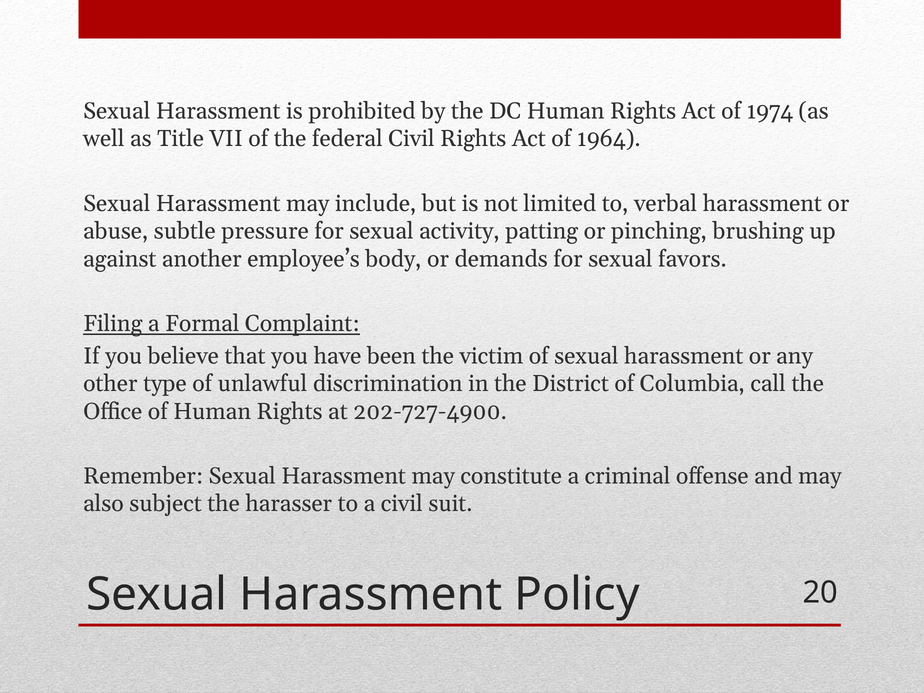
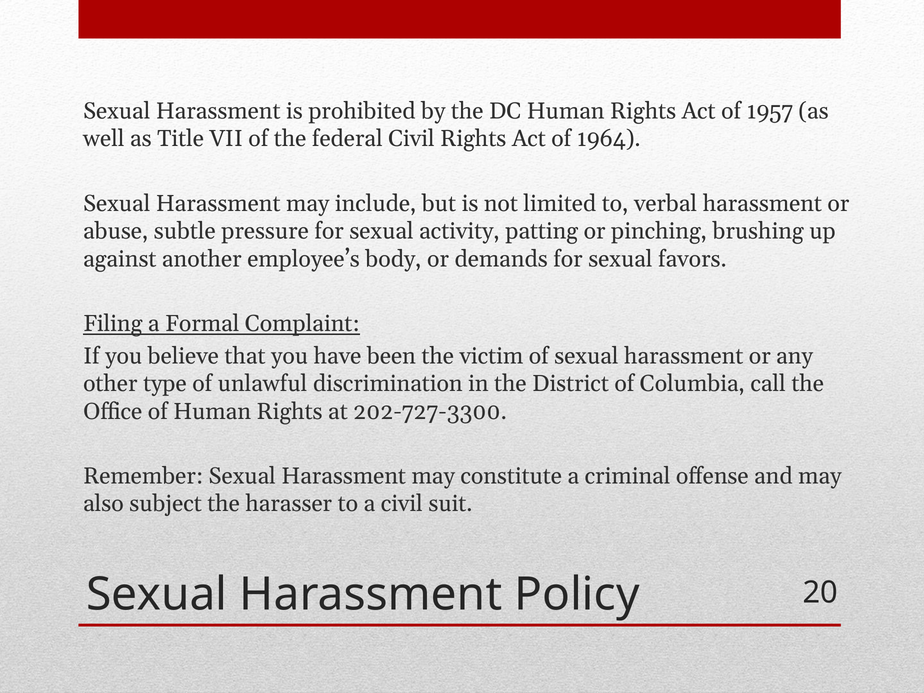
1974: 1974 -> 1957 (770, 111)
202-727-4900: 202-727-4900 -> 202-727-3300 (430, 411)
